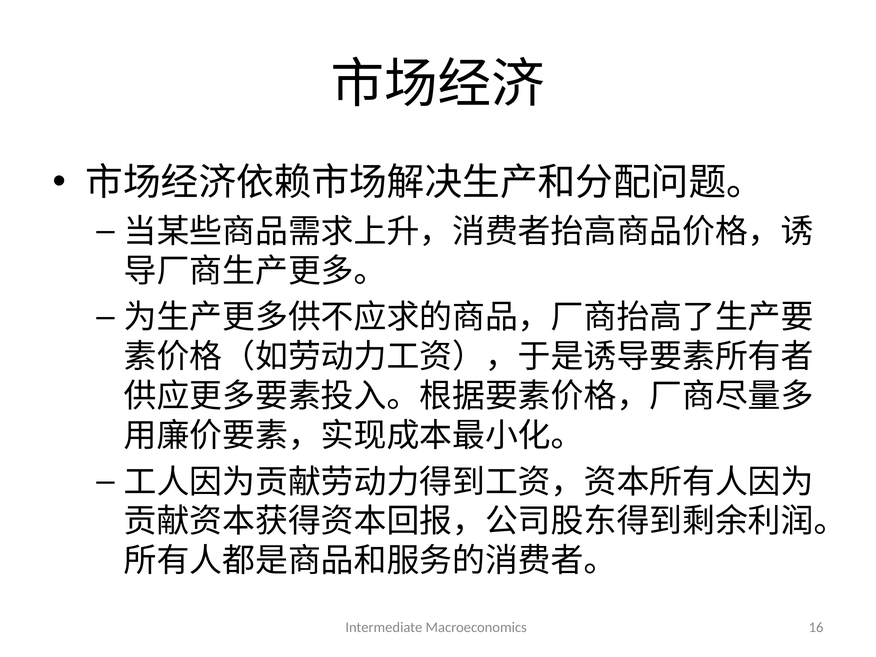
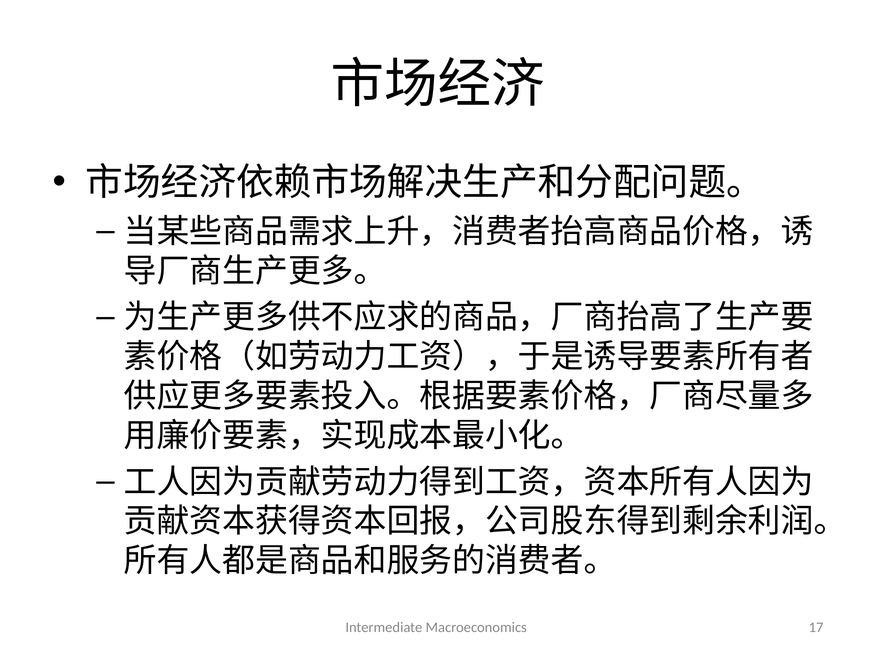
16: 16 -> 17 (816, 627)
